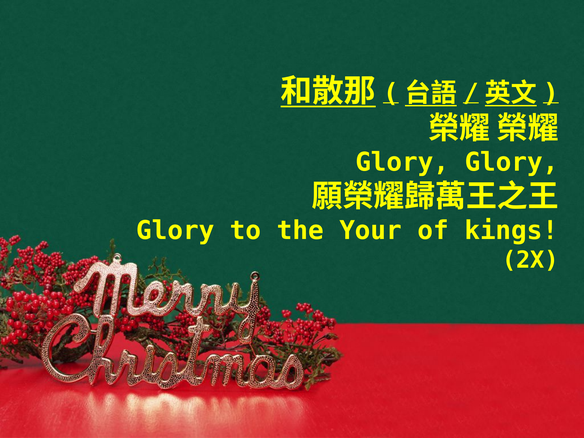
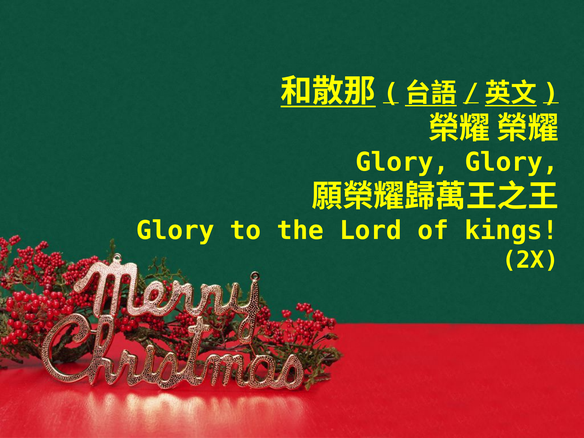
Your: Your -> Lord (371, 231)
